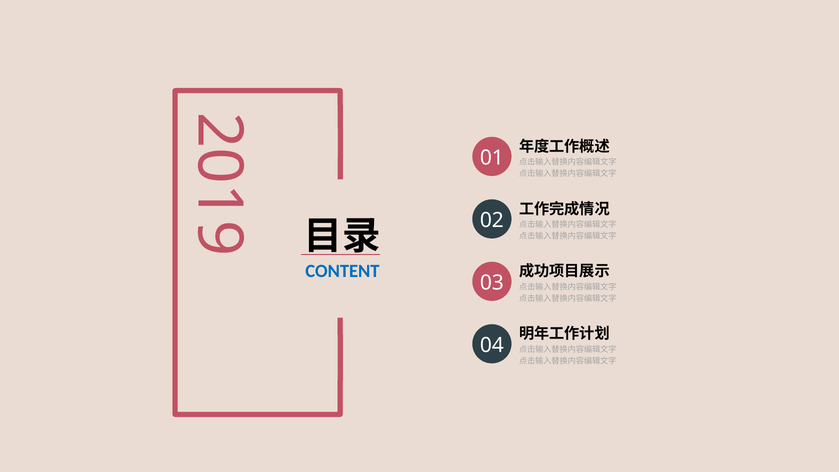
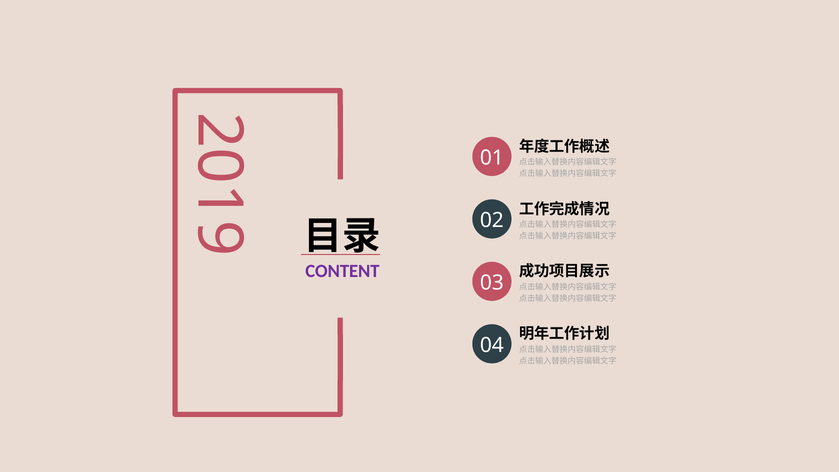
CONTENT colour: blue -> purple (342, 271)
